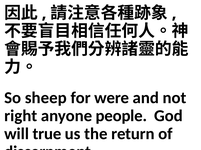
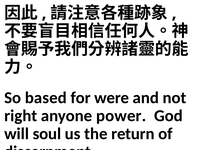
sheep: sheep -> based (46, 98)
people: people -> power (121, 116)
true: true -> soul (47, 134)
